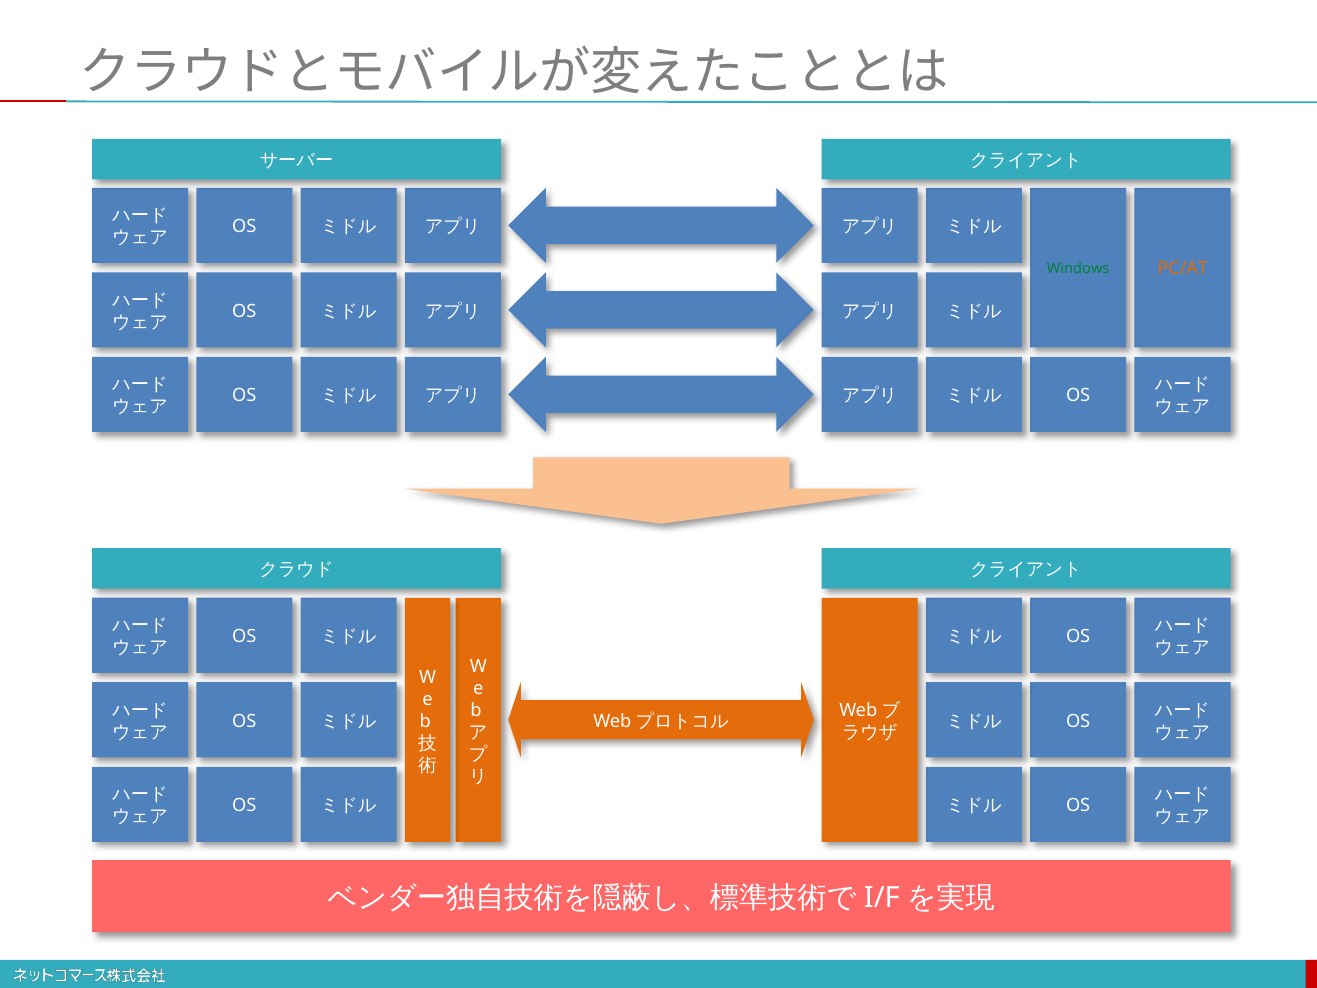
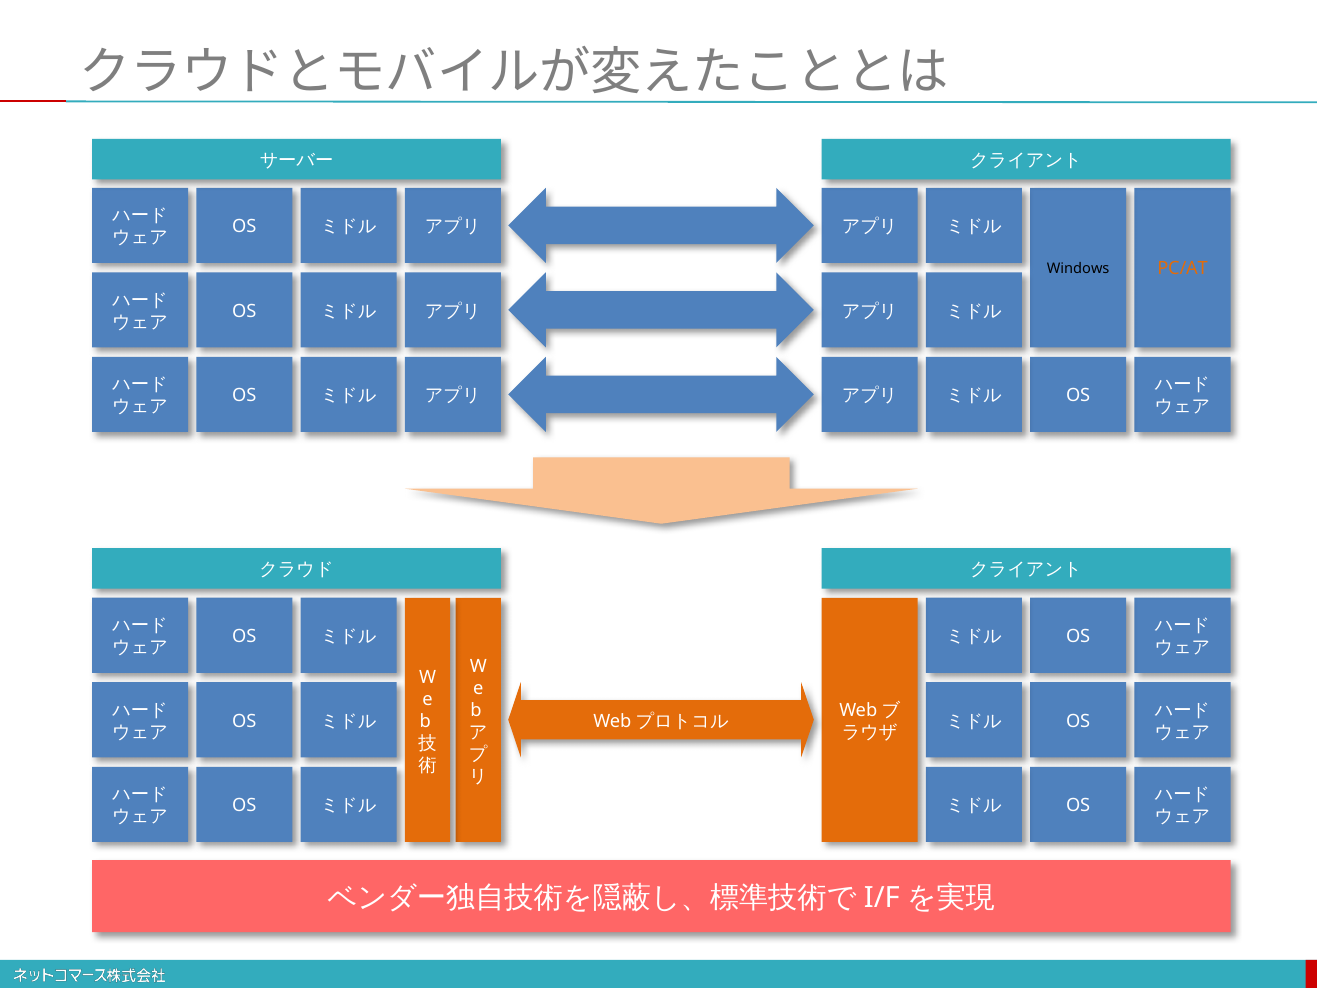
Windows colour: green -> black (1078, 269)
